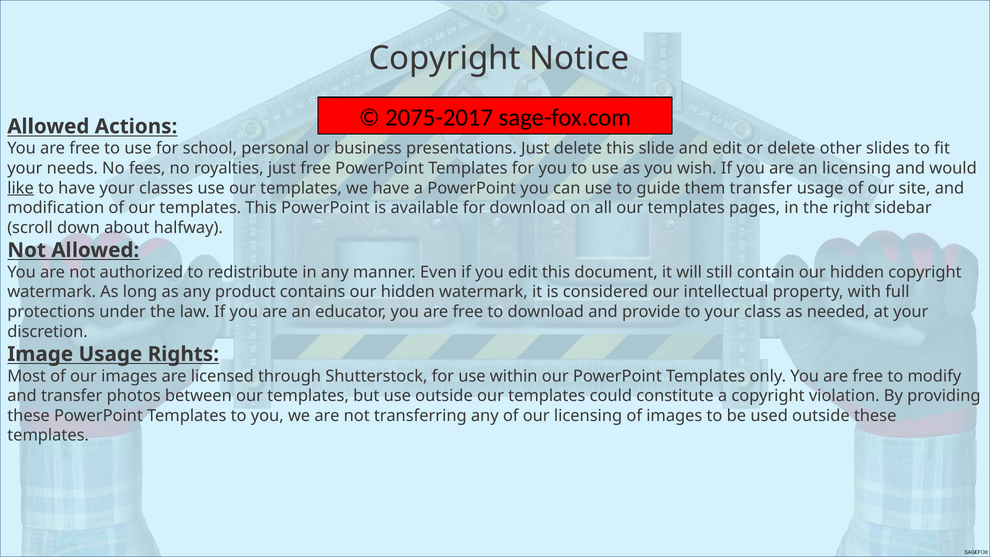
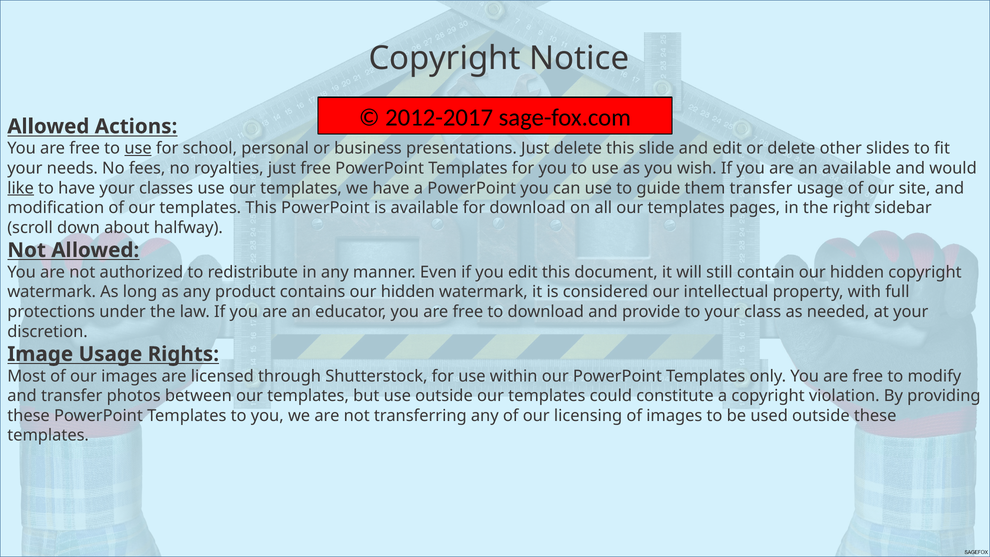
2075-2017: 2075-2017 -> 2012-2017 (439, 117)
use underline: none -> present (138, 148)
an licensing: licensing -> available (857, 168)
